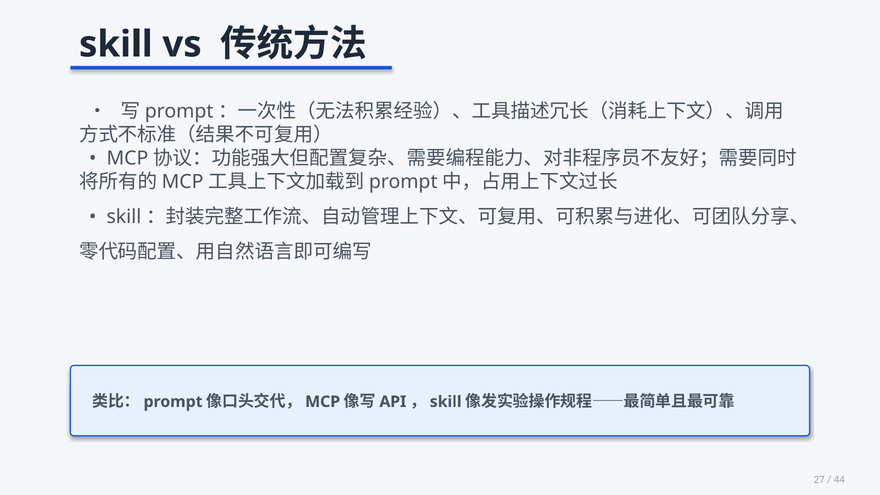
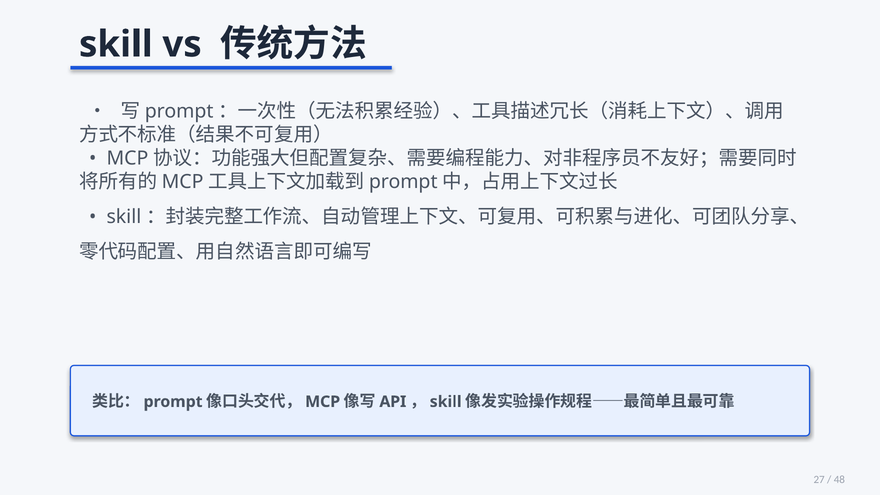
44: 44 -> 48 (839, 479)
